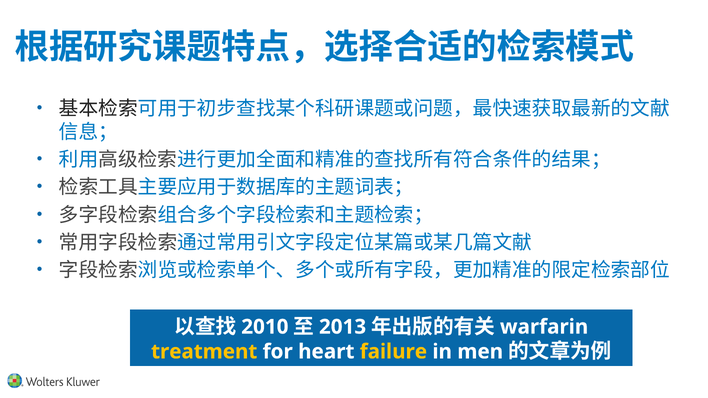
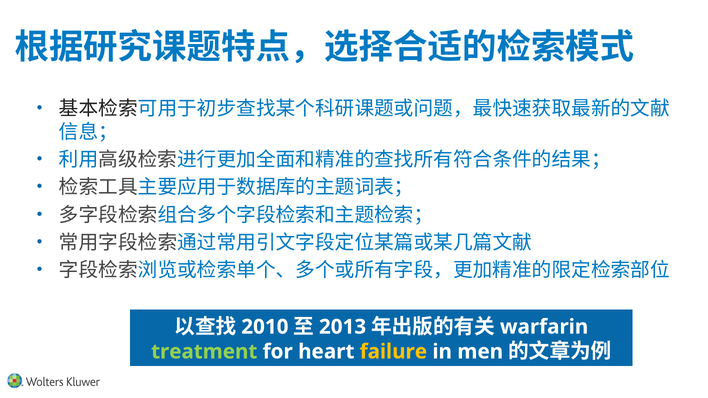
treatment colour: yellow -> light green (204, 352)
